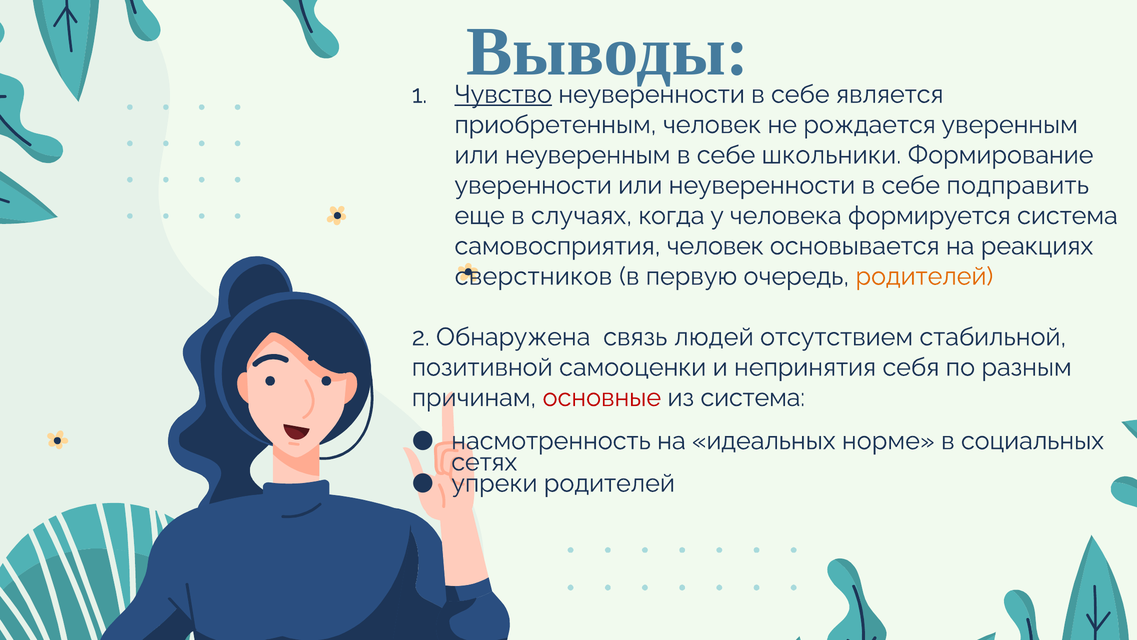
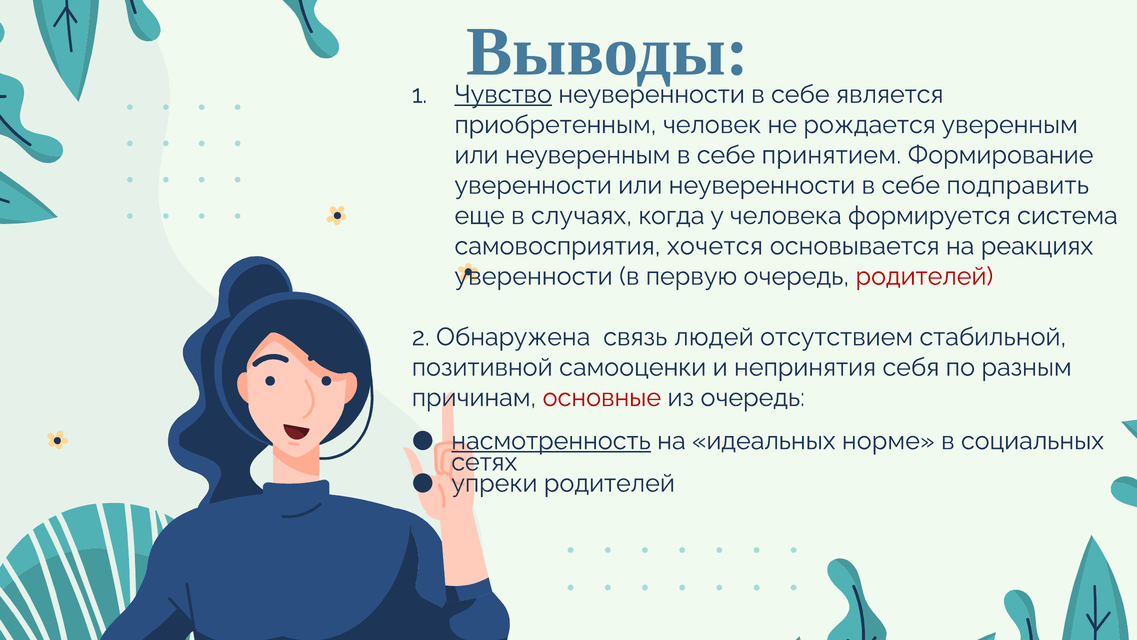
школьники: школьники -> принятием (831, 155)
самовосприятия человек: человек -> хочется (715, 246)
сверстников: сверстников -> уверенности (534, 276)
родителей colour: orange -> red (924, 276)
из система: система -> очередь (753, 397)
насмотренность underline: none -> present (551, 441)
